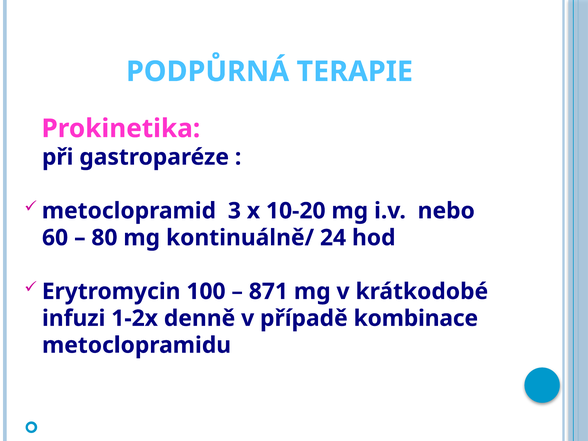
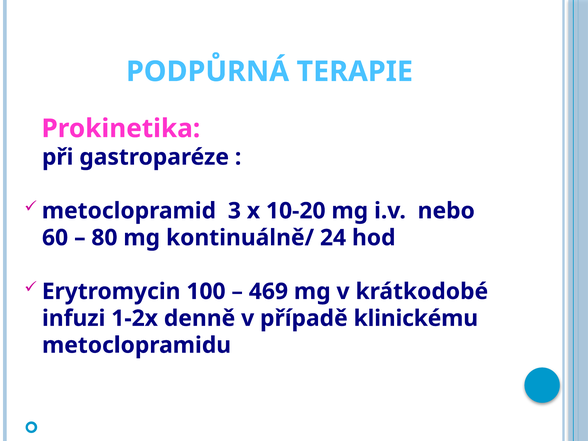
871: 871 -> 469 (268, 291)
kombinace: kombinace -> klinickému (416, 318)
